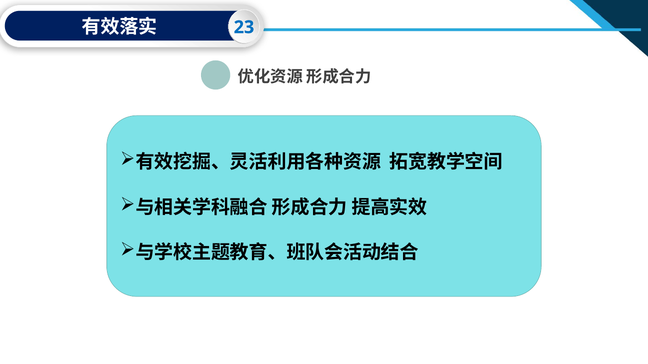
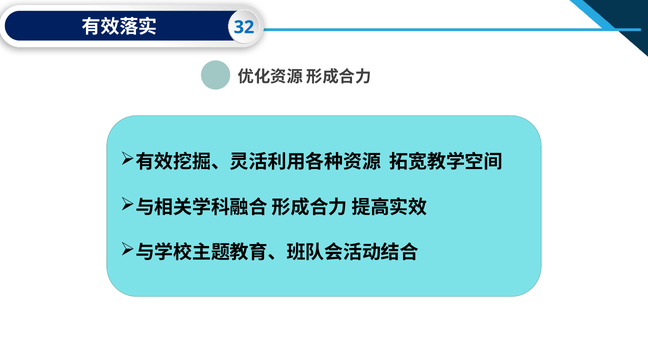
23: 23 -> 32 (244, 27)
